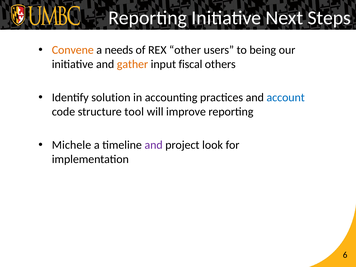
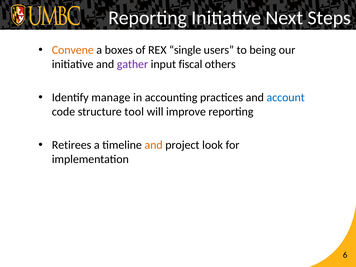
needs: needs -> boxes (119, 50)
other: other -> single (185, 50)
gather colour: orange -> purple (132, 64)
solution: solution -> manage (111, 98)
Michele: Michele -> Retirees (72, 145)
and colour: purple -> orange (154, 145)
